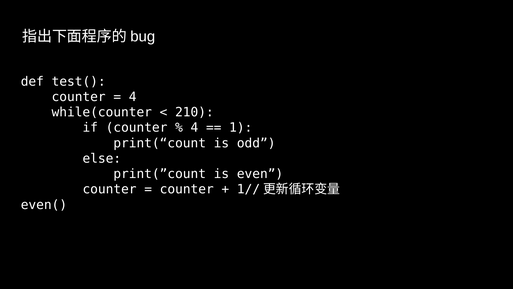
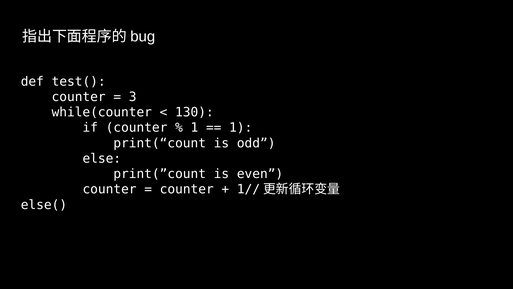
4: 4 -> 3 (133, 97)
210: 210 -> 130 (194, 112)
4: 4 -> 1 (194, 128)
even(: even( -> else( (44, 205)
